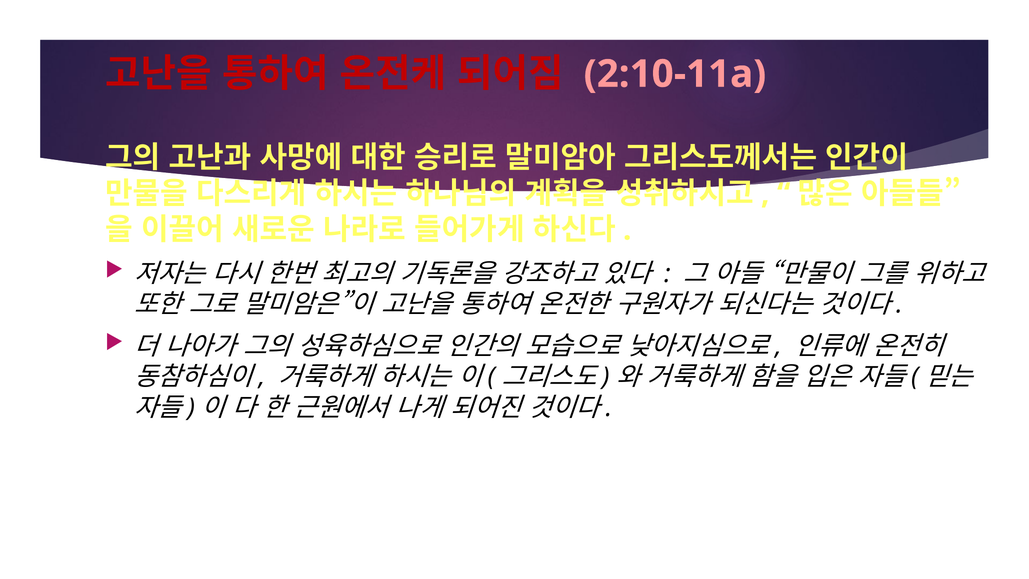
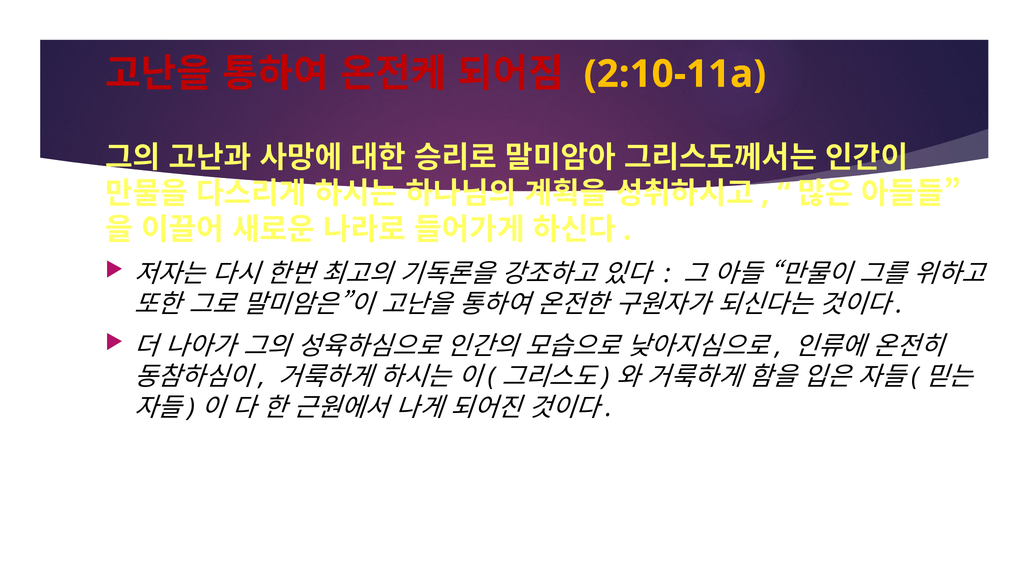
2:10-11a colour: pink -> yellow (675, 74)
